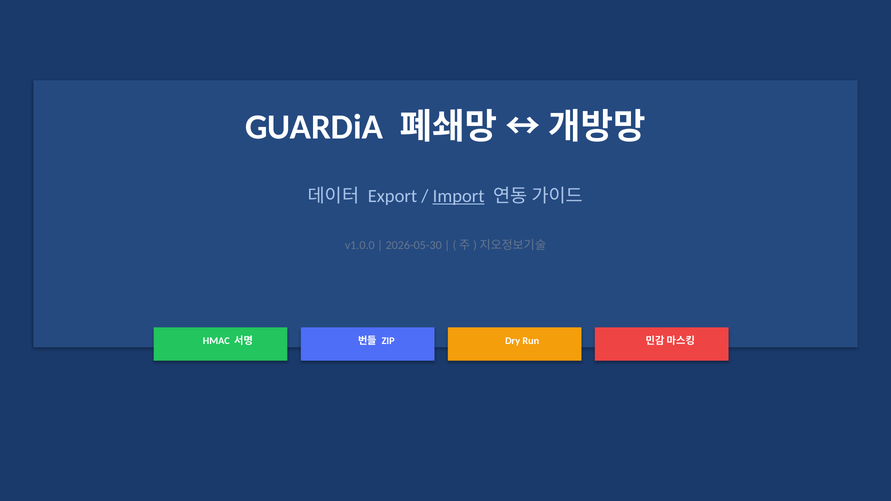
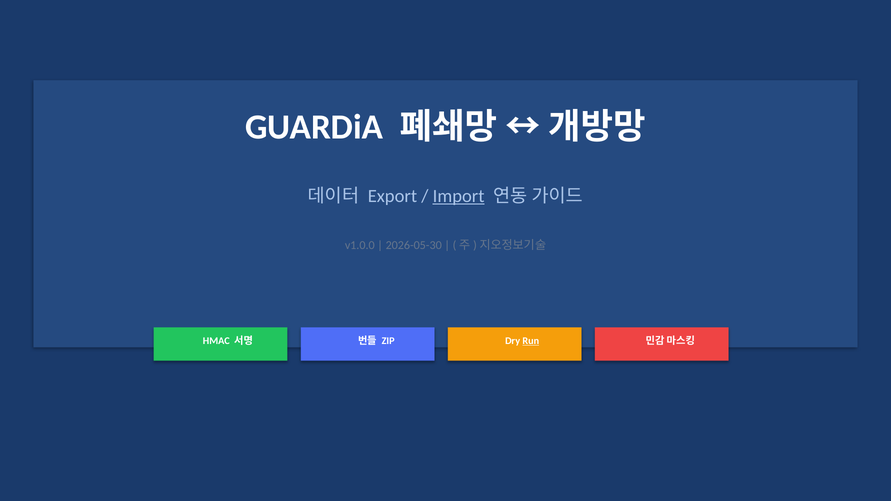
Run underline: none -> present (531, 341)
